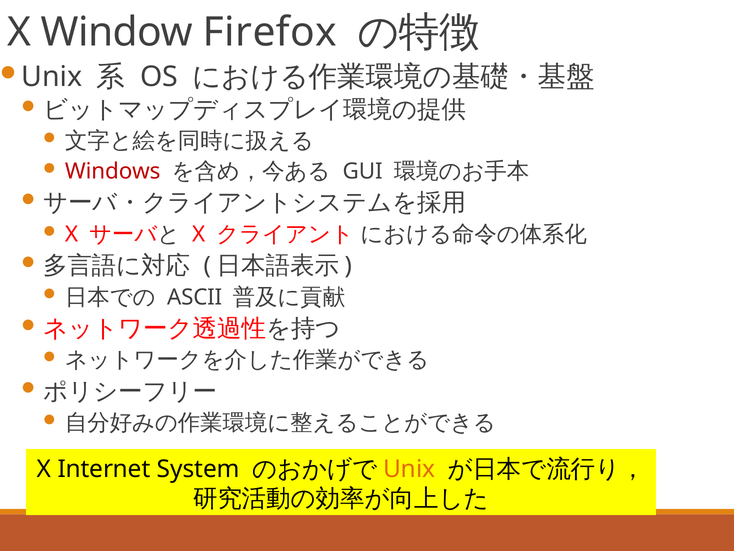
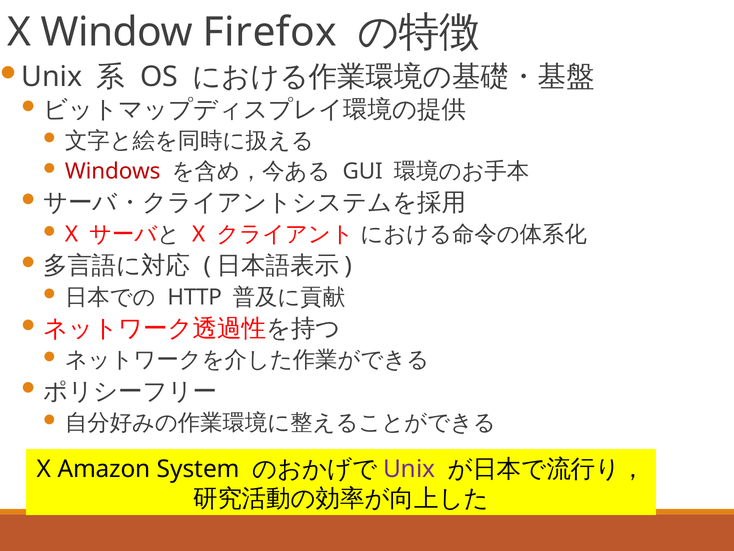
ASCII: ASCII -> HTTP (195, 297)
Internet: Internet -> Amazon (104, 469)
Unix colour: orange -> purple (409, 469)
